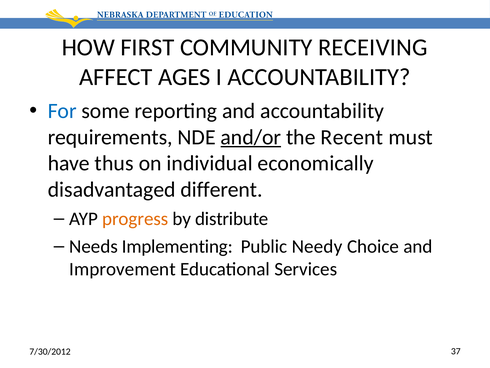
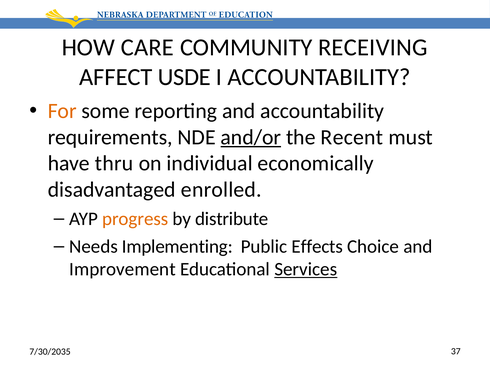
FIRST: FIRST -> CARE (147, 47)
AGES: AGES -> USDE (184, 77)
For colour: blue -> orange (62, 111)
thus: thus -> thru (114, 163)
different: different -> enrolled (221, 189)
Needy: Needy -> Effects (317, 246)
Services underline: none -> present (306, 269)
7/30/2012: 7/30/2012 -> 7/30/2035 (50, 351)
